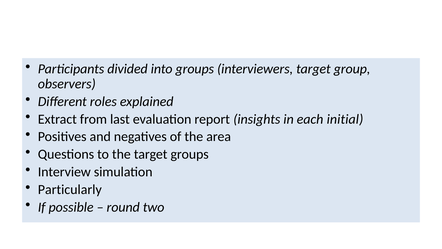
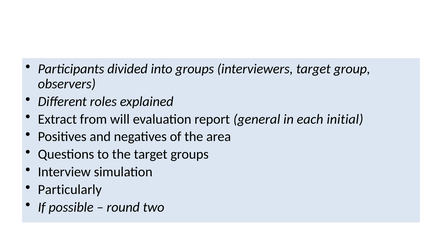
last: last -> will (120, 119)
insights: insights -> general (257, 119)
